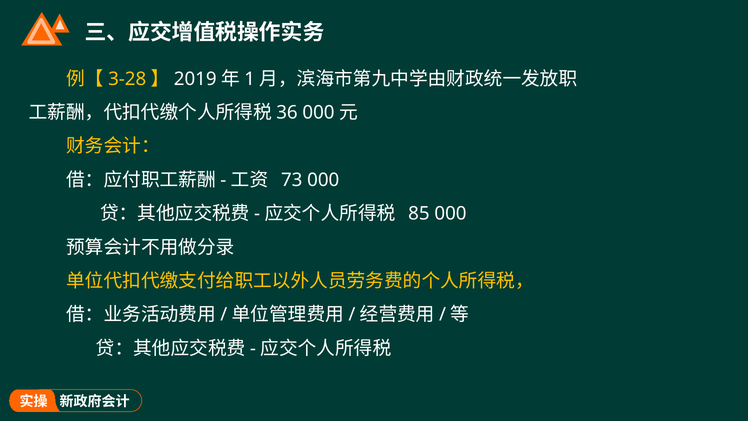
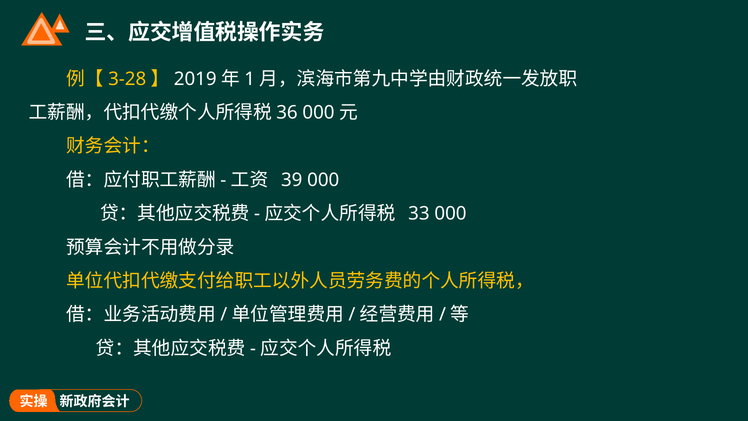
73: 73 -> 39 (292, 180)
85: 85 -> 33 (419, 214)
